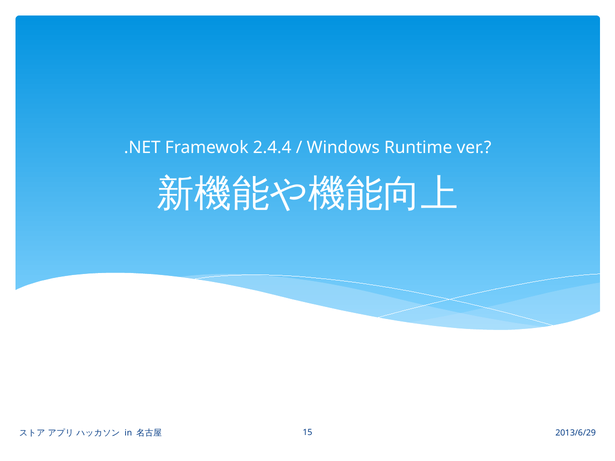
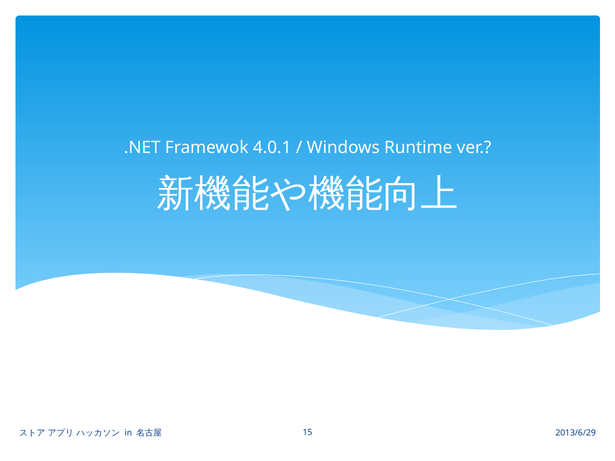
2.4.4: 2.4.4 -> 4.0.1 (272, 148)
